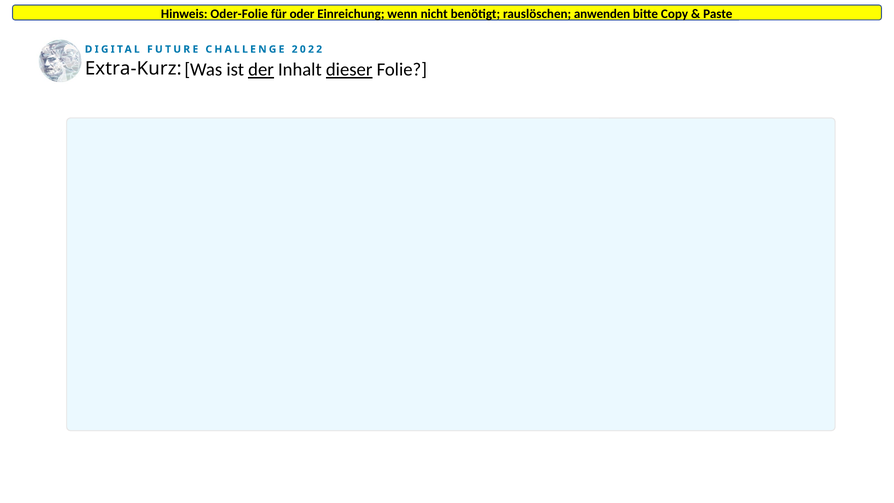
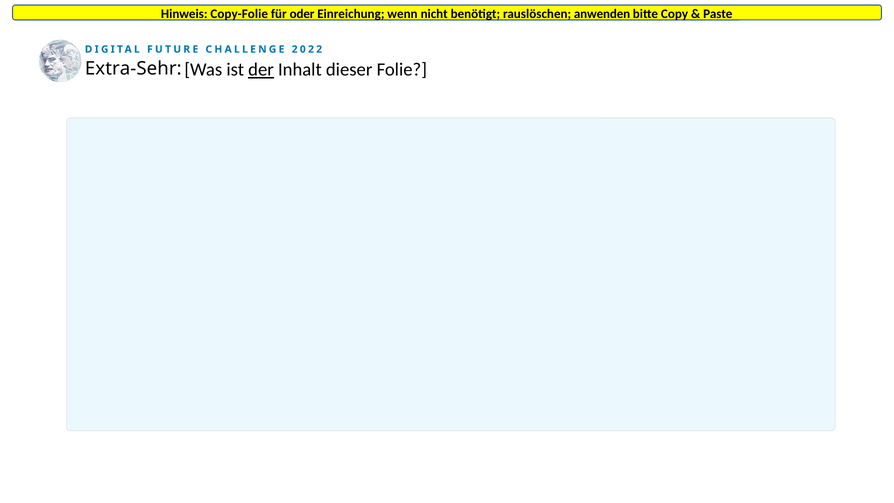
Oder-Folie: Oder-Folie -> Copy-Folie (239, 14)
dieser underline: present -> none (349, 70)
Extra-Kurz: Extra-Kurz -> Extra-Sehr (133, 69)
